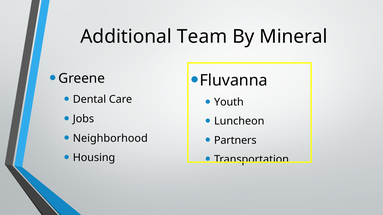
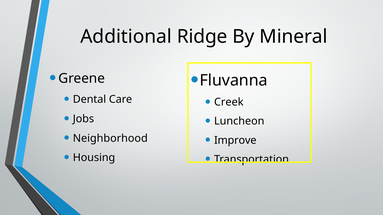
Team: Team -> Ridge (202, 37)
Youth: Youth -> Creek (229, 102)
Partners: Partners -> Improve (235, 141)
